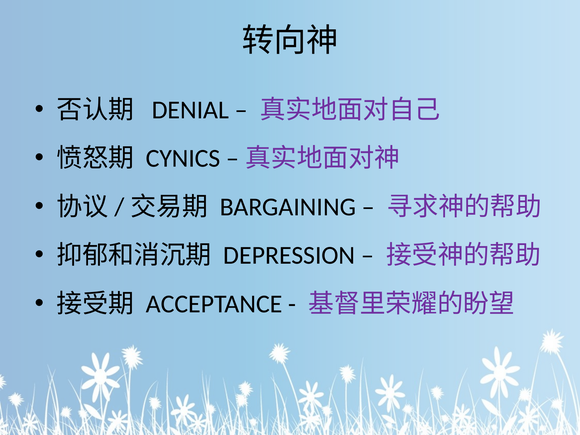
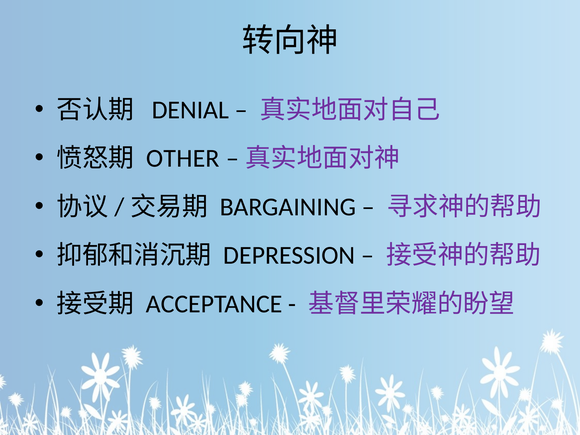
CYNICS: CYNICS -> OTHER (183, 158)
